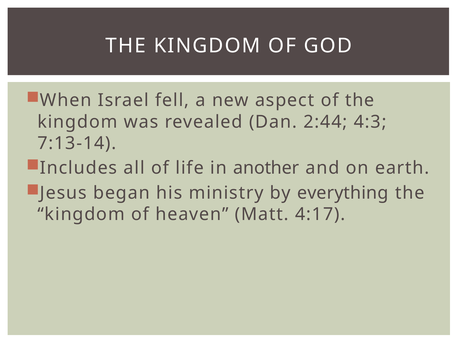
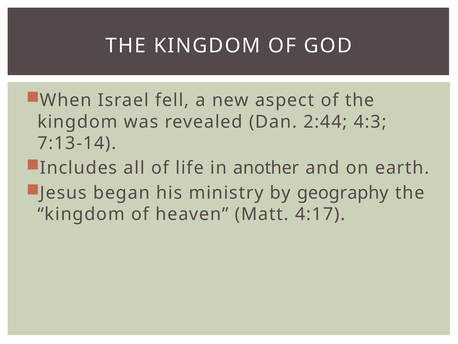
everything: everything -> geography (343, 193)
